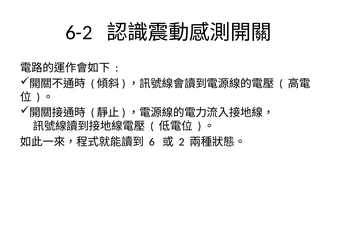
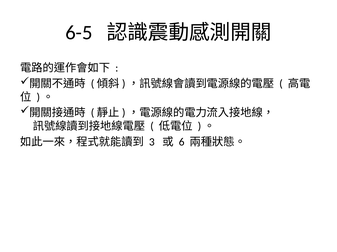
6-2: 6-2 -> 6-5 (79, 33)
6: 6 -> 3 (152, 142)
2: 2 -> 6 (182, 142)
